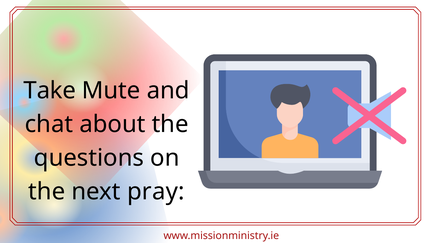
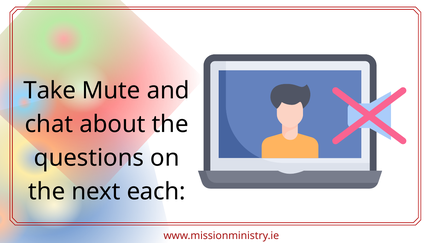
pray: pray -> each (156, 191)
